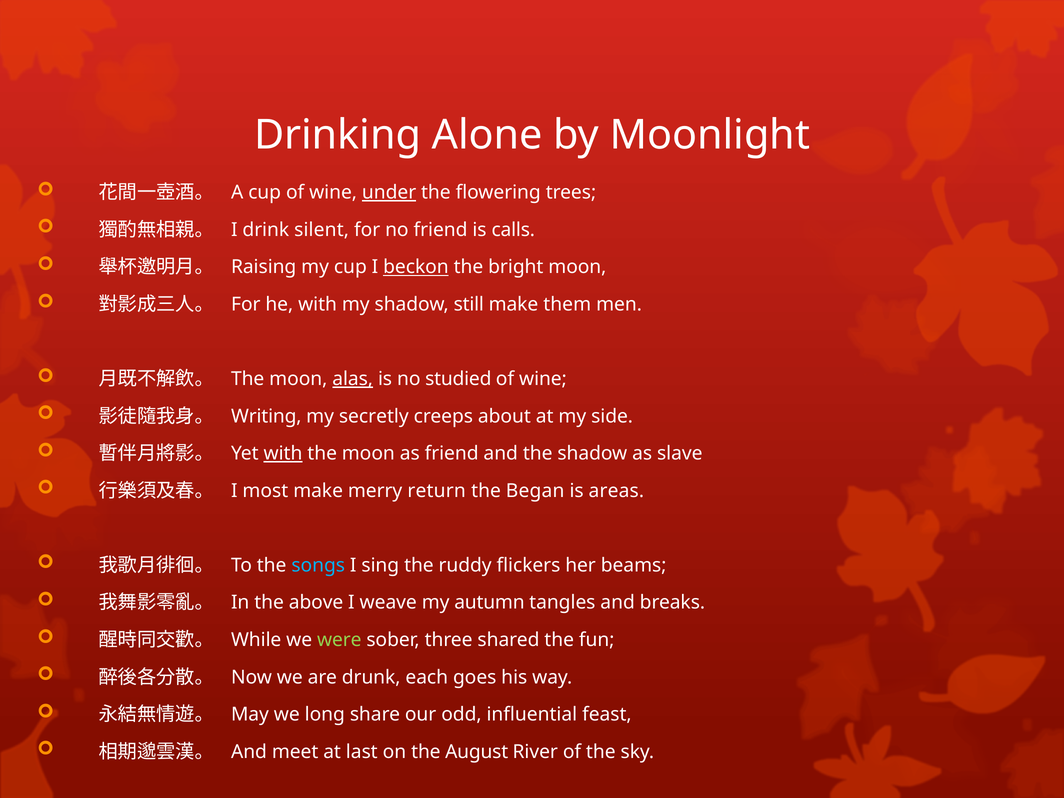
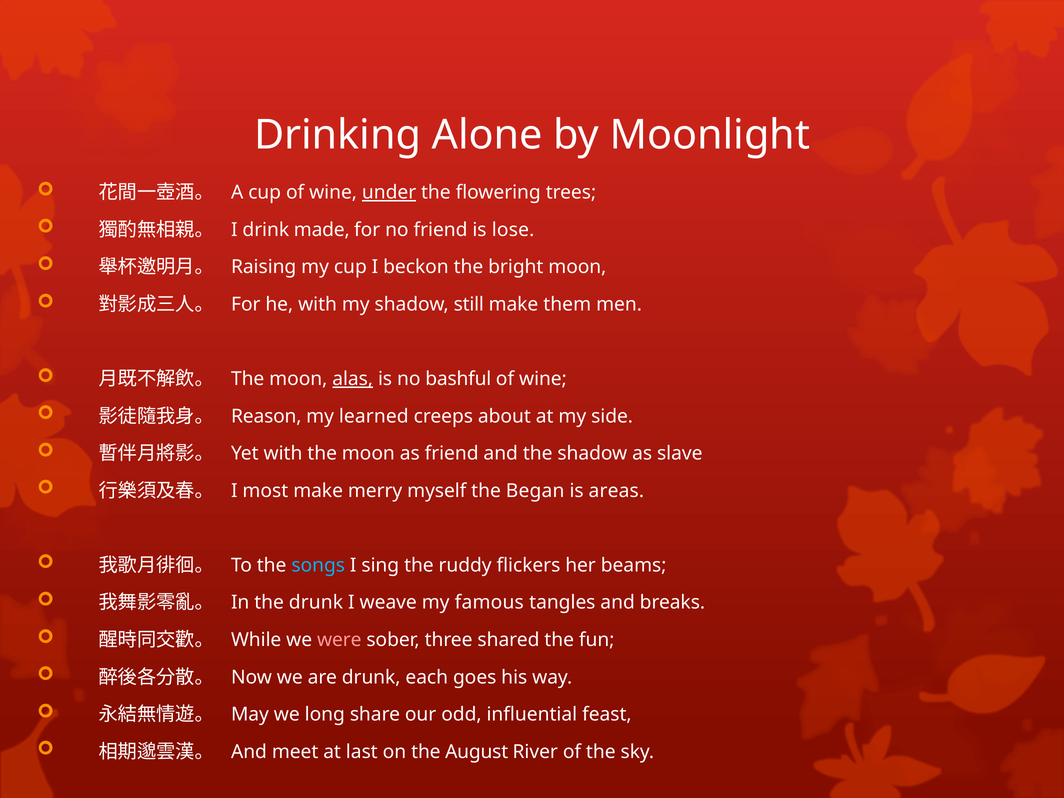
silent: silent -> made (322, 230)
calls: calls -> lose (513, 230)
beckon underline: present -> none (416, 267)
studied: studied -> bashful (458, 379)
Writing: Writing -> Reason (266, 416)
secretly: secretly -> learned (374, 416)
with underline: present -> none (283, 454)
return: return -> myself (437, 491)
the above: above -> drunk (316, 603)
autumn: autumn -> famous (489, 603)
were colour: light green -> pink (339, 640)
